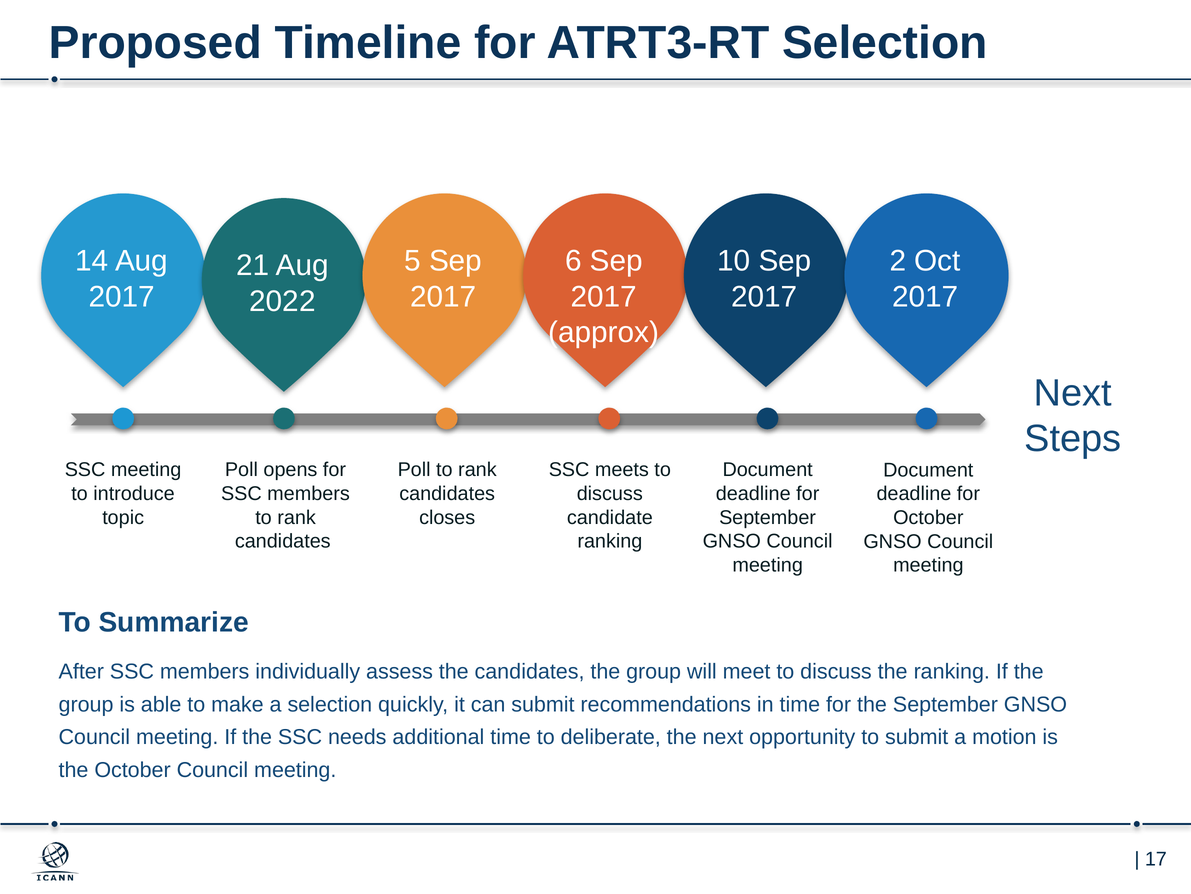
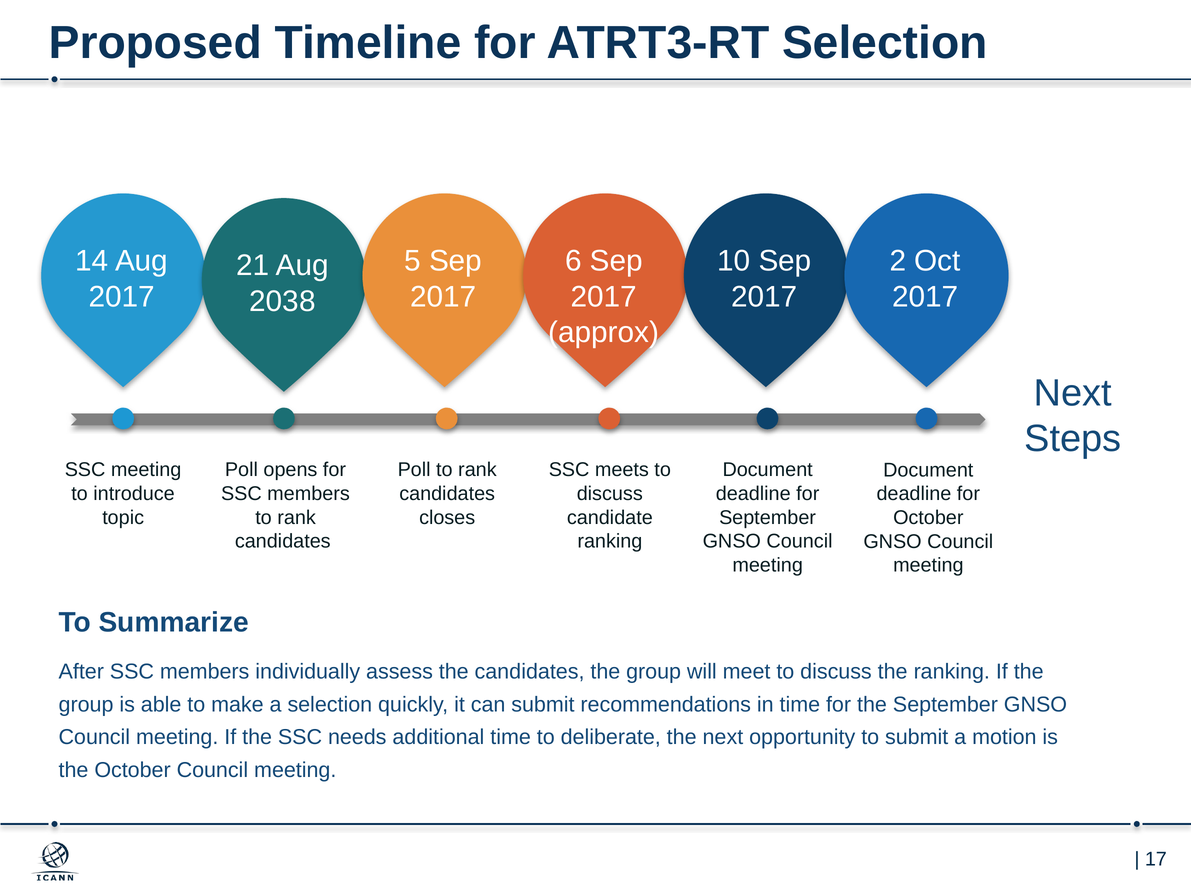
2022: 2022 -> 2038 (282, 301)
